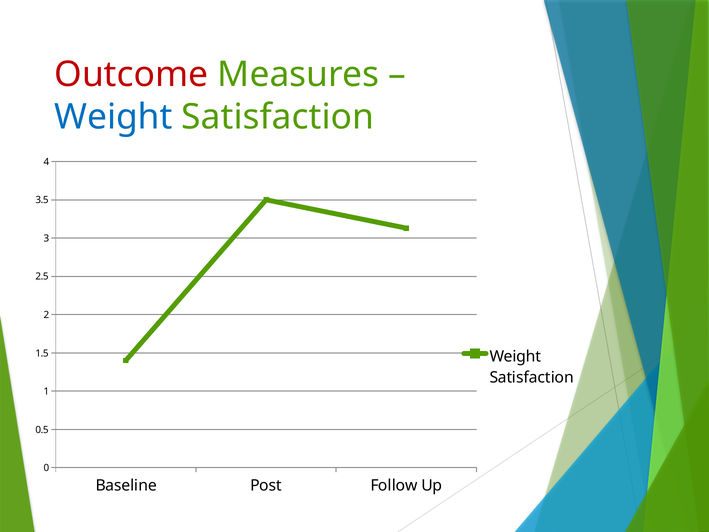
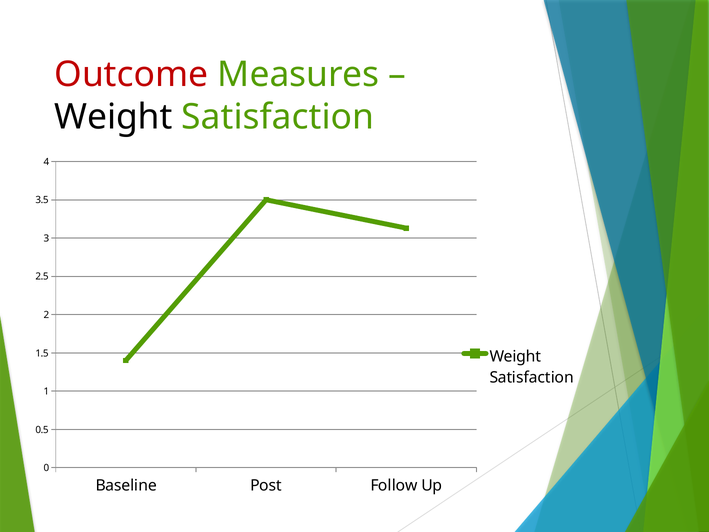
Weight colour: blue -> black (113, 117)
